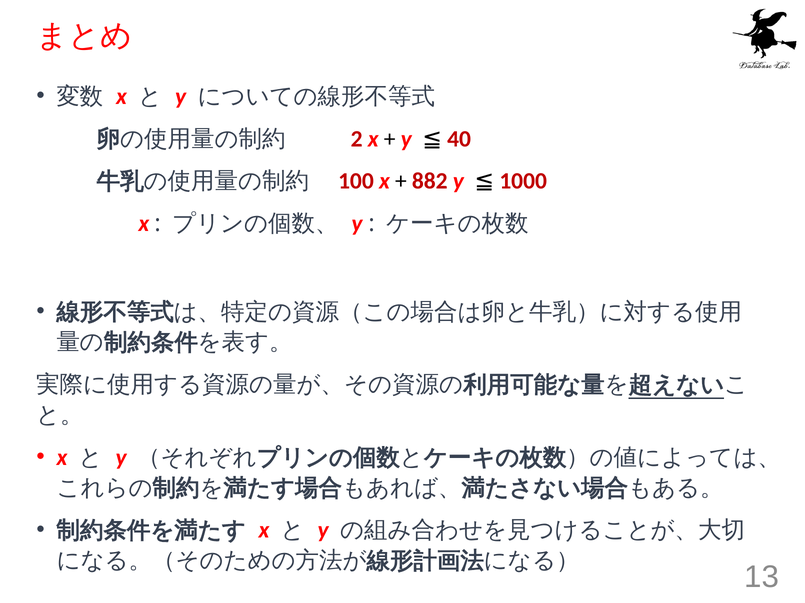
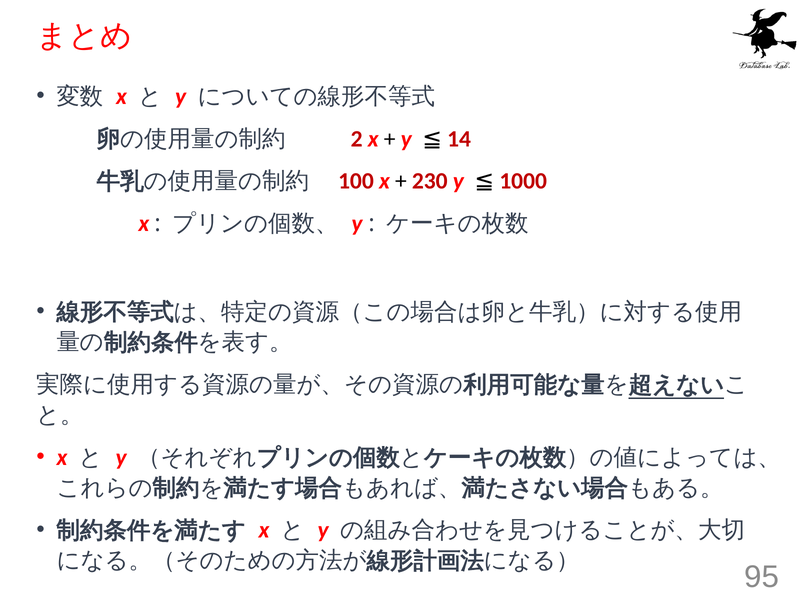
40: 40 -> 14 (459, 139)
882: 882 -> 230 (430, 181)
13: 13 -> 95 (762, 578)
